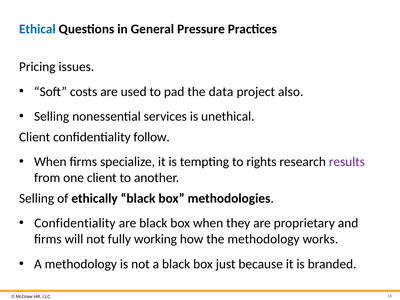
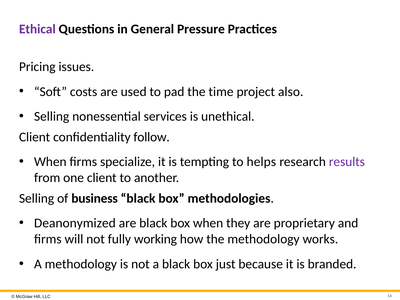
Ethical colour: blue -> purple (37, 29)
data: data -> time (221, 92)
rights: rights -> helps (261, 162)
ethically: ethically -> business (95, 198)
Confidentiality: Confidentiality -> Deanonymized (75, 223)
